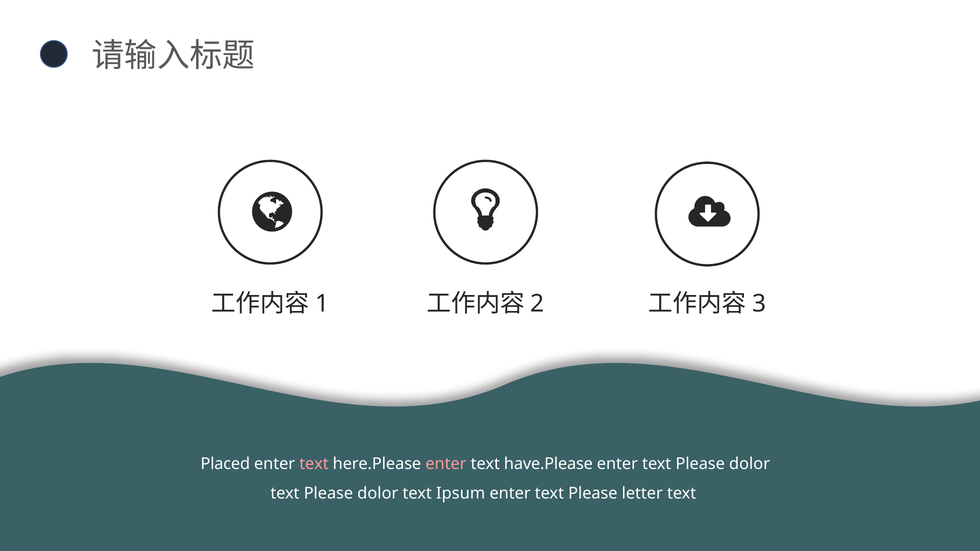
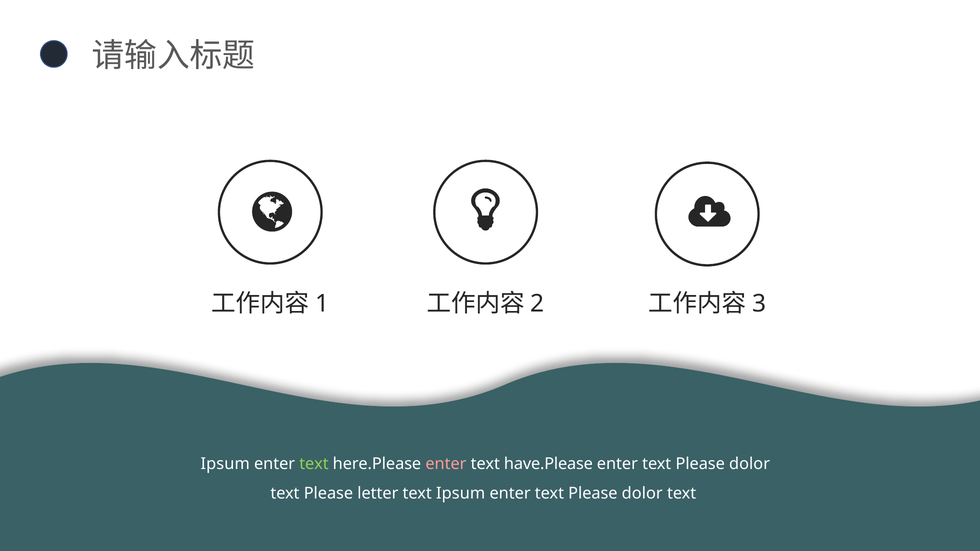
Placed: Placed -> Ipsum (225, 464)
text colour: pink -> light green (314, 464)
dolor: dolor -> letter (378, 493)
letter: letter -> dolor (642, 493)
